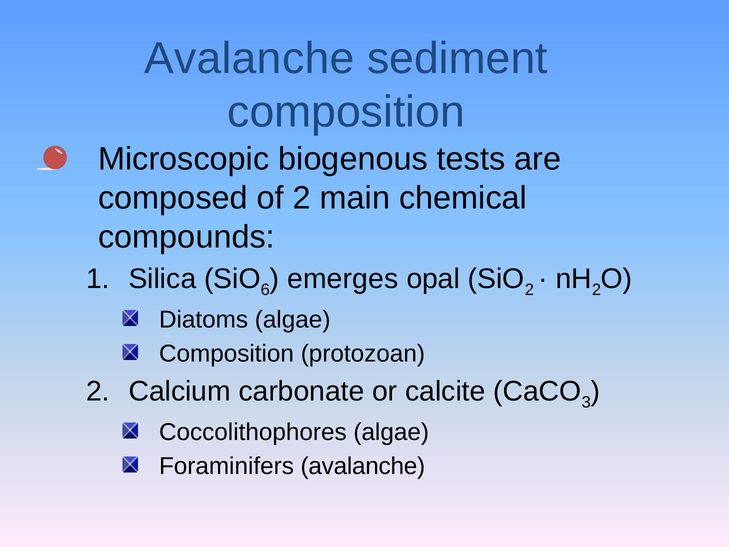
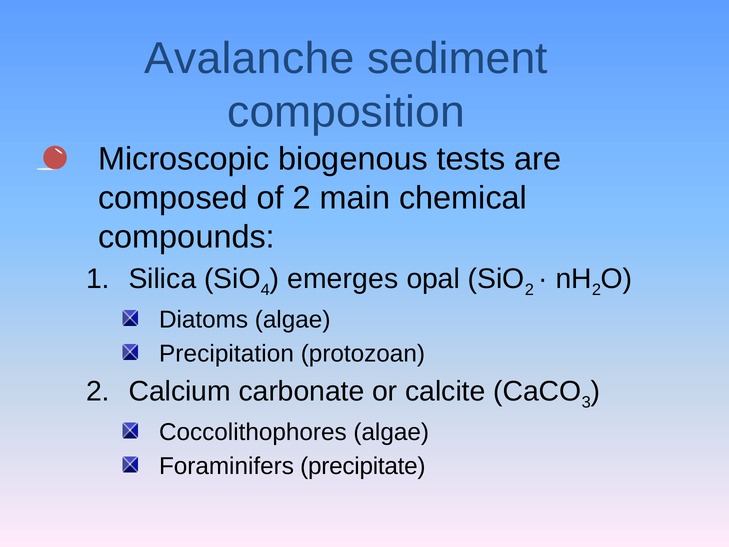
6: 6 -> 4 (265, 290)
Composition: Composition -> Precipitation (226, 353)
Foraminifers avalanche: avalanche -> precipitate (363, 466)
